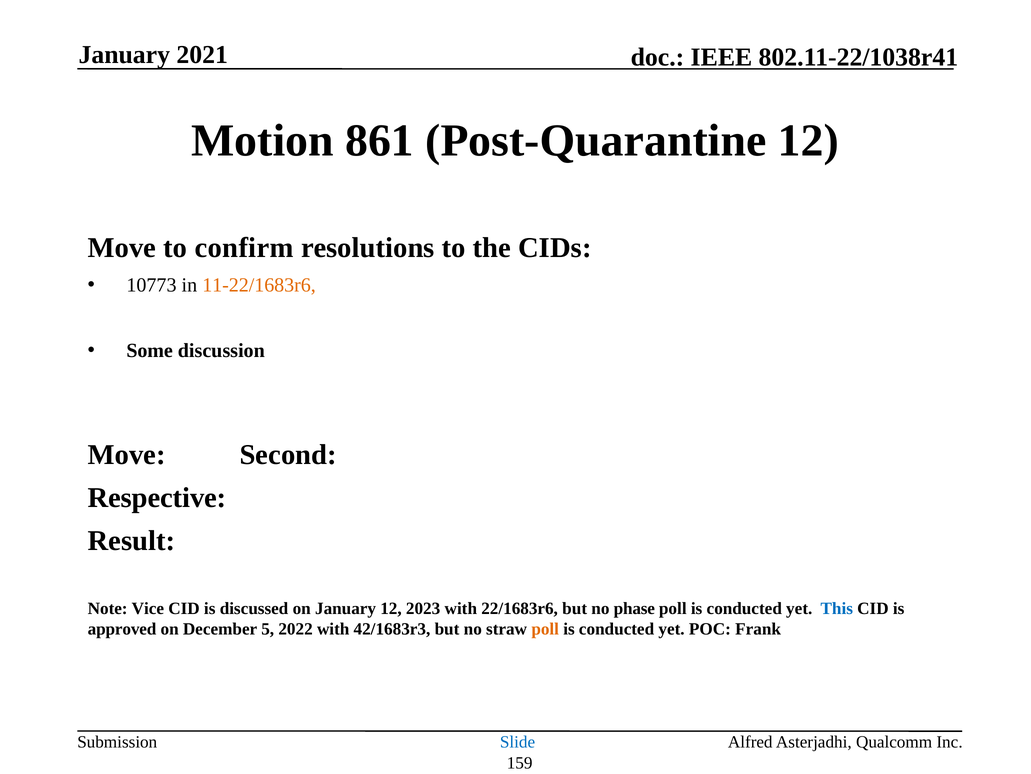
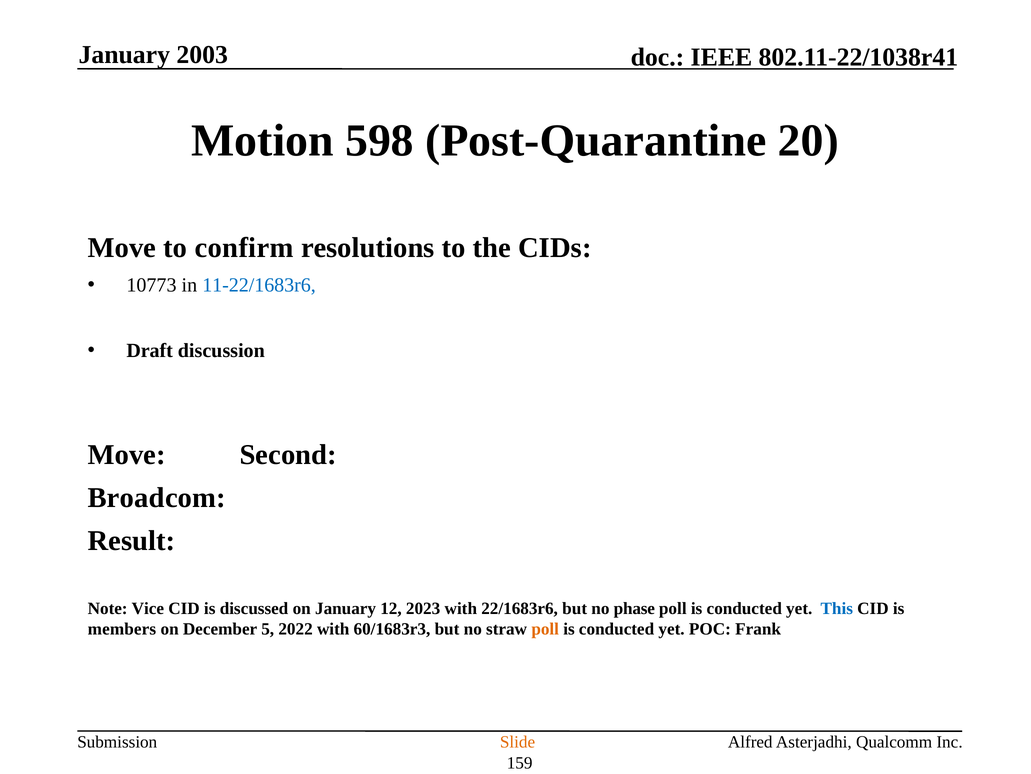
2021: 2021 -> 2003 (202, 55)
861: 861 -> 598 (379, 141)
Post-Quarantine 12: 12 -> 20 (808, 141)
11-22/1683r6 colour: orange -> blue (259, 285)
Some: Some -> Draft (150, 350)
Respective: Respective -> Broadcom (157, 497)
approved: approved -> members (122, 629)
42/1683r3: 42/1683r3 -> 60/1683r3 (392, 629)
Slide colour: blue -> orange (518, 742)
